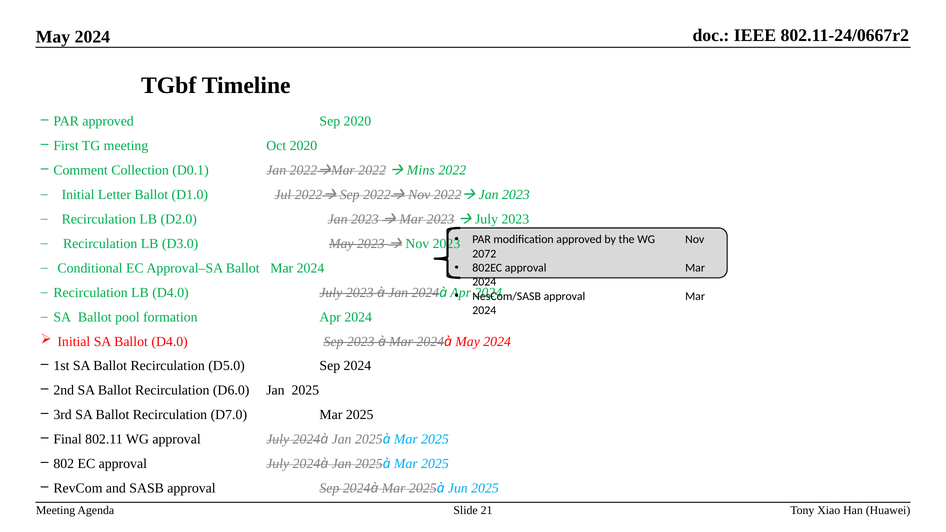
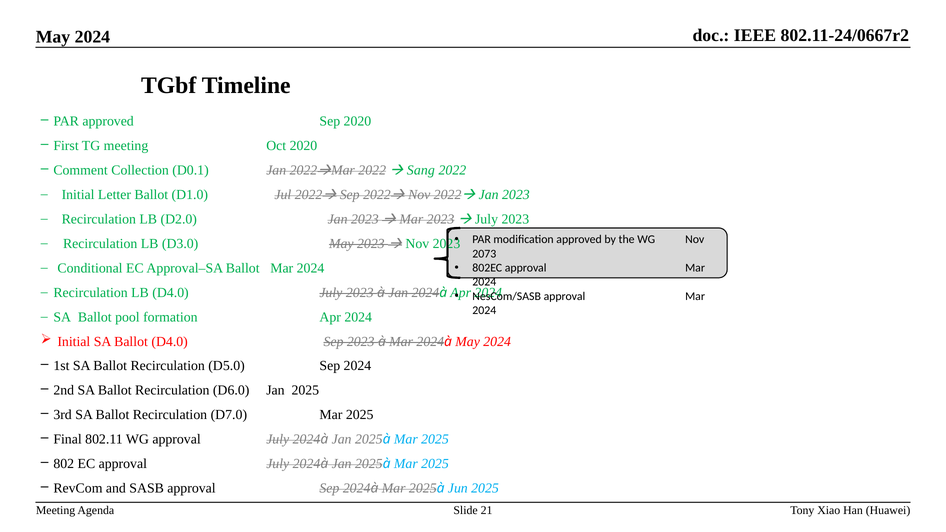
Mins: Mins -> Sang (421, 170)
2072: 2072 -> 2073 (484, 254)
